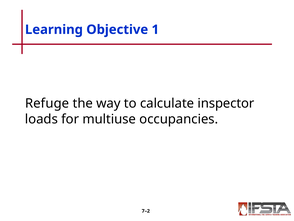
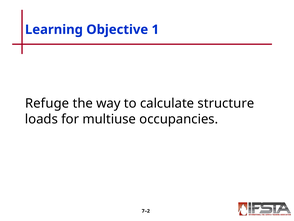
inspector: inspector -> structure (226, 103)
